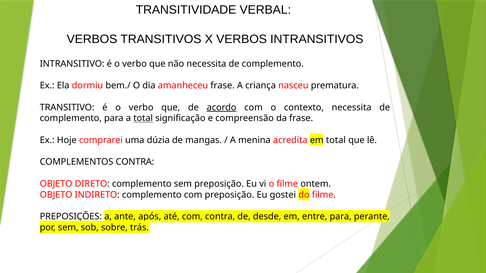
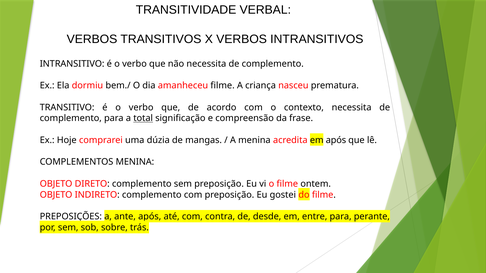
amanheceu frase: frase -> filme (223, 86)
acordo underline: present -> none (222, 108)
em total: total -> após (336, 140)
COMPLEMENTOS CONTRA: CONTRA -> MENINA (135, 162)
